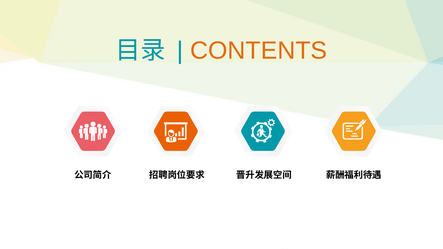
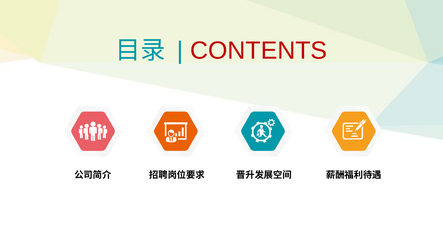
CONTENTS colour: orange -> red (259, 51)
